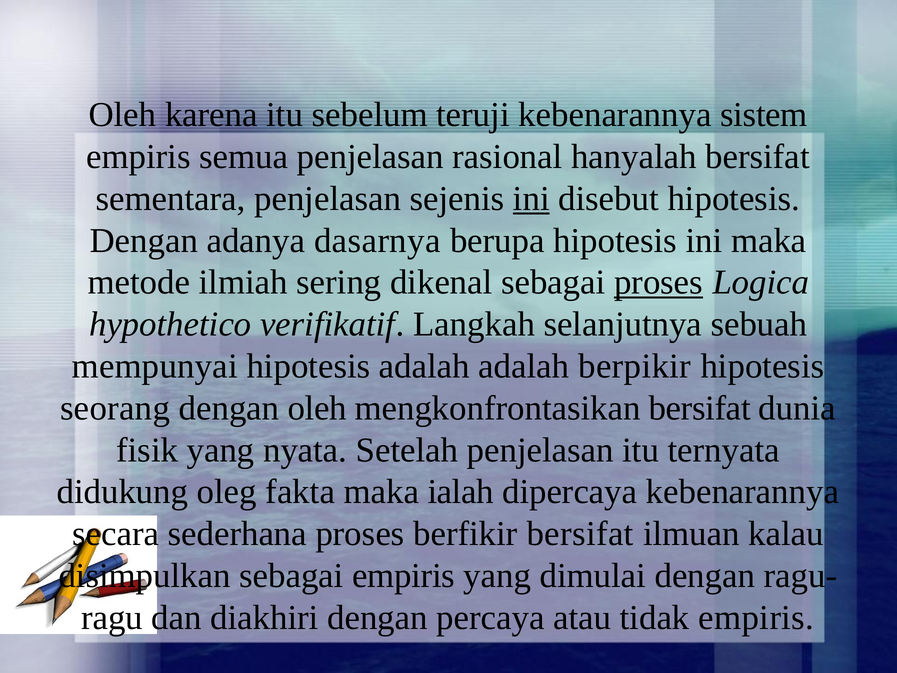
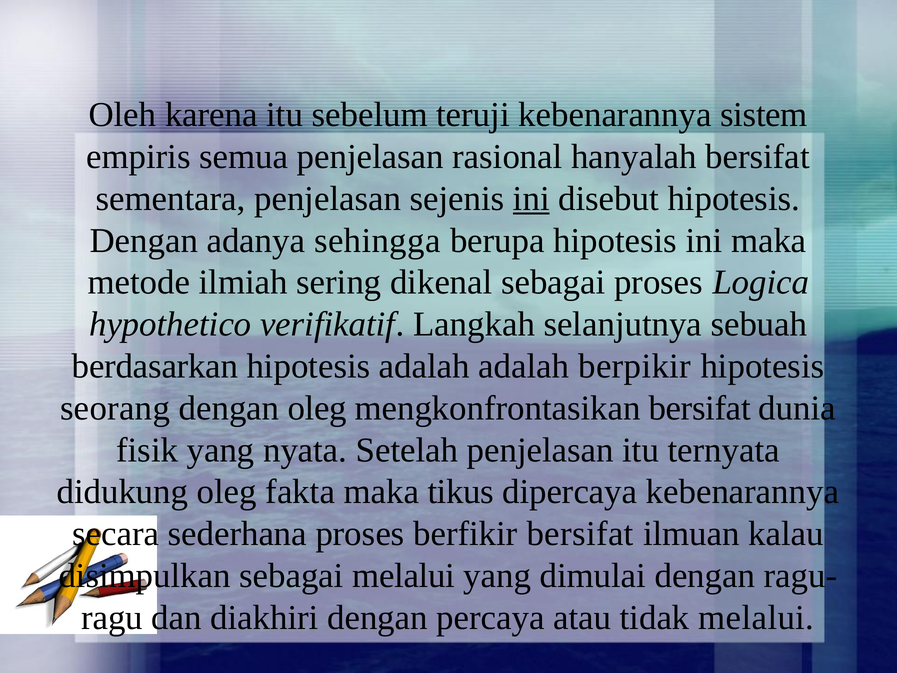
dasarnya: dasarnya -> sehingga (377, 240)
proses underline: present -> none (659, 282)
mempunyai: mempunyai -> berdasarkan (155, 366)
dengan oleh: oleh -> oleg (317, 408)
ialah: ialah -> tikus (461, 492)
sebagai empiris: empiris -> melalui (404, 576)
tidak empiris: empiris -> melalui (756, 617)
